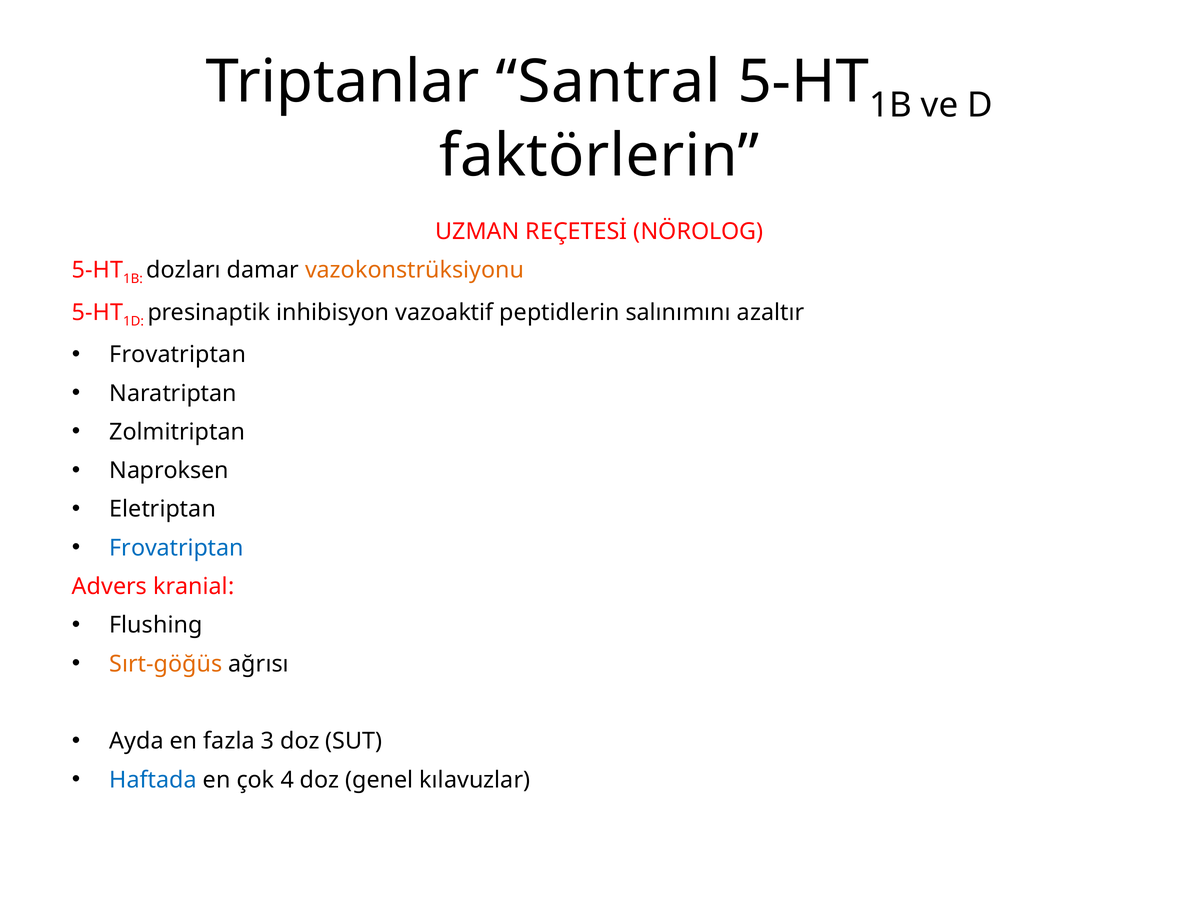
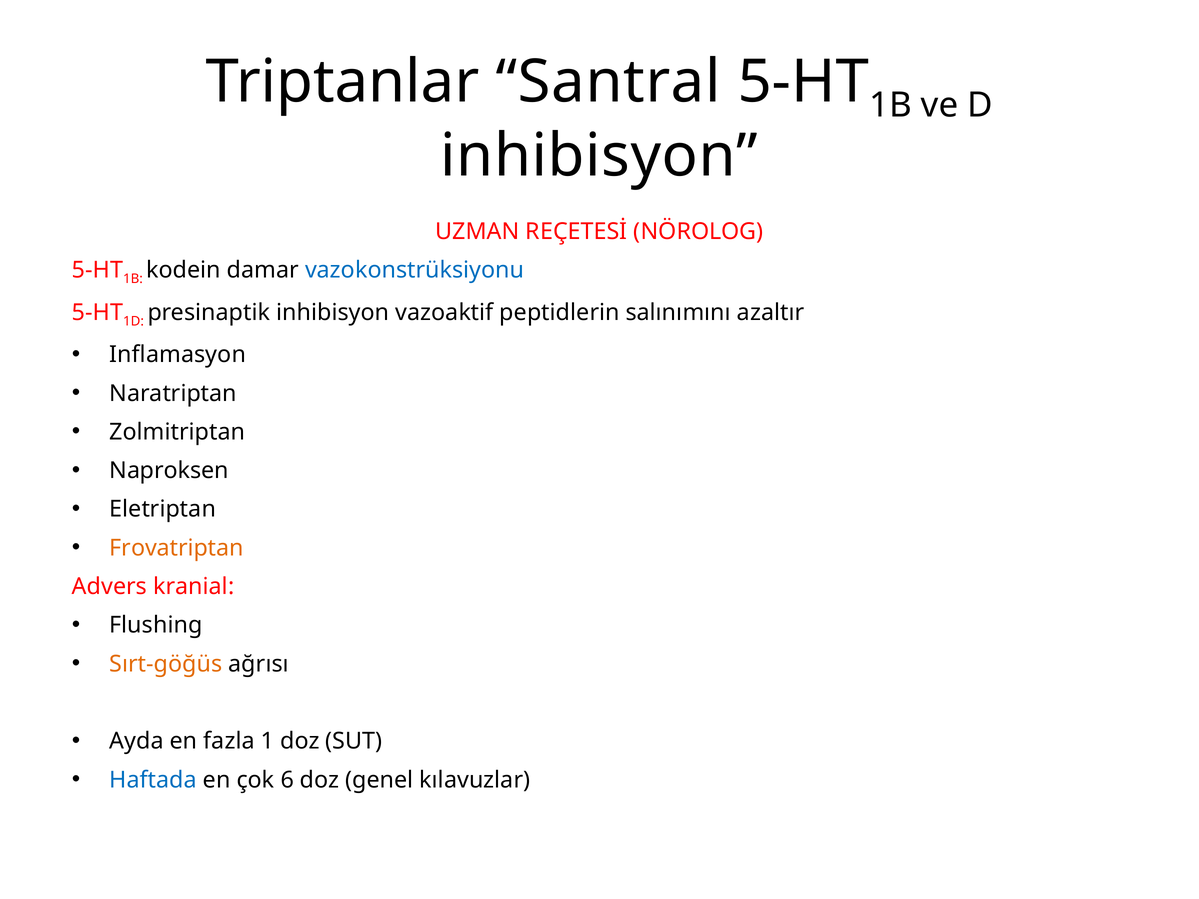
faktörlerin: faktörlerin -> inhibisyon (599, 156)
dozları: dozları -> kodein (184, 270)
vazokonstrüksiyonu colour: orange -> blue (415, 270)
Frovatriptan: Frovatriptan -> Inflamasyon (178, 355)
Frovatriptan colour: blue -> orange (177, 548)
3: 3 -> 1 (267, 741)
4: 4 -> 6 (287, 780)
